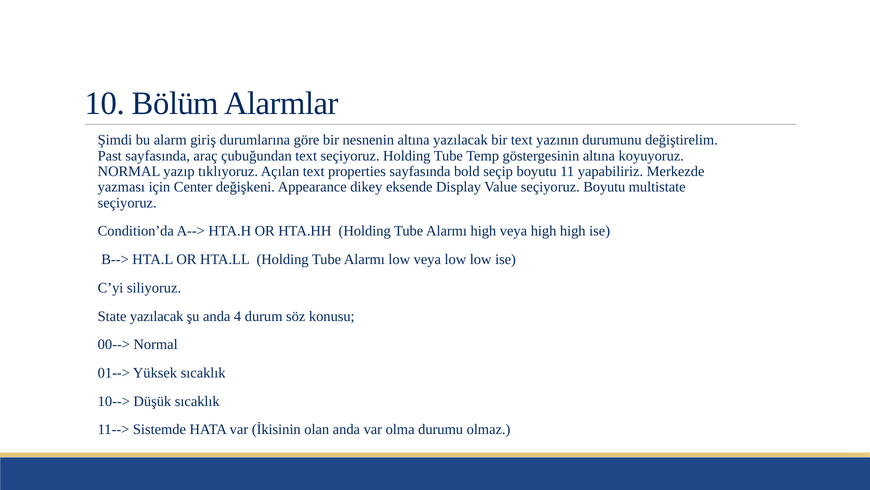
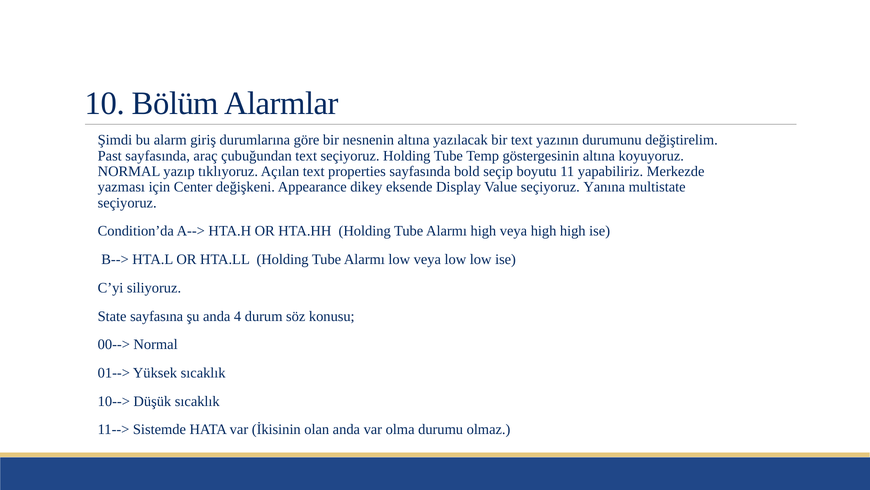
seçiyoruz Boyutu: Boyutu -> Yanına (604, 187)
State yazılacak: yazılacak -> sayfasına (157, 316)
